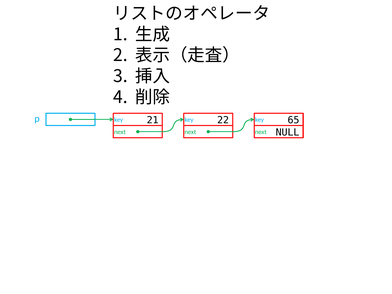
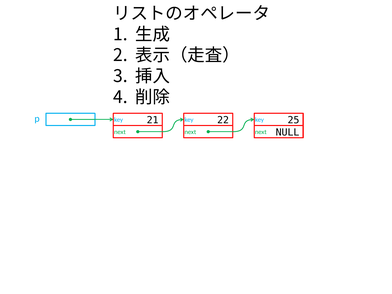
65: 65 -> 25 (293, 120)
